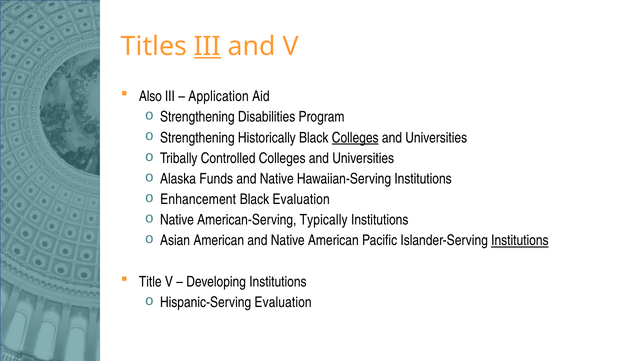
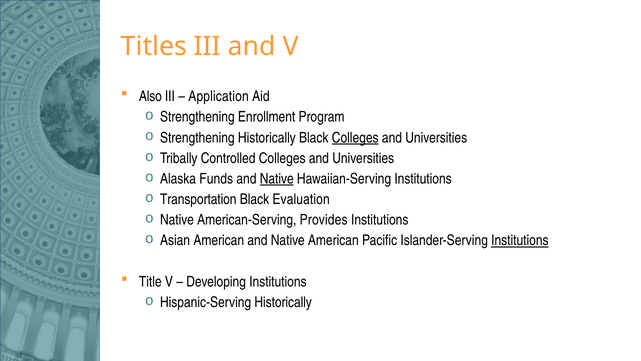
III underline: present -> none (207, 46)
Disabilities: Disabilities -> Enrollment (267, 117)
Native underline: none -> present (277, 179)
Enhancement: Enhancement -> Transportation (198, 199)
Typically: Typically -> Provides (324, 220)
Hispanic-Serving Evaluation: Evaluation -> Historically (283, 302)
